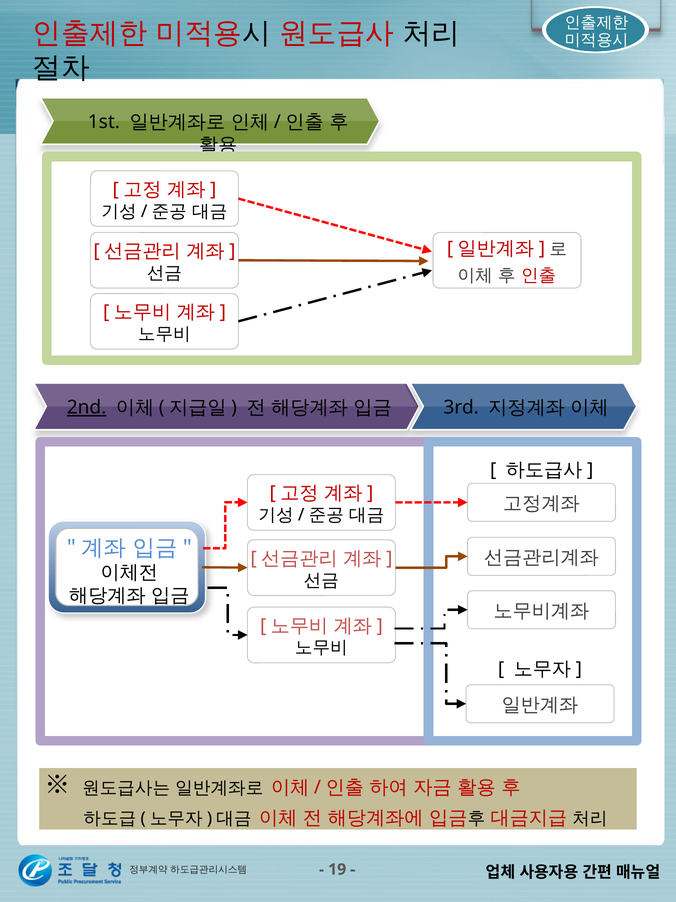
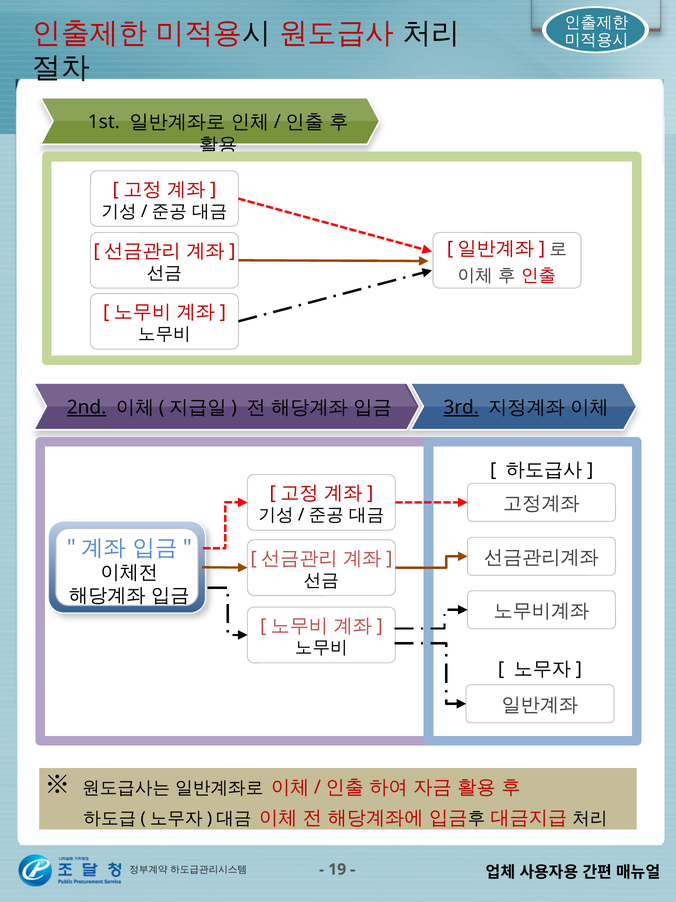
3rd underline: none -> present (461, 407)
